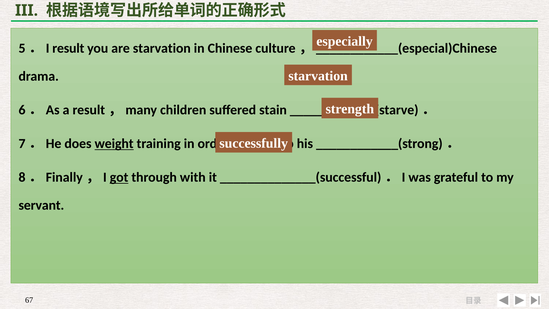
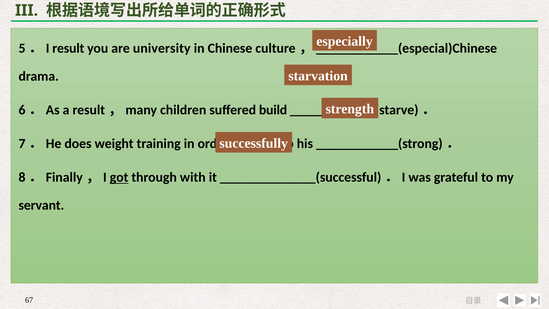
are starvation: starvation -> university (162, 48)
suffered stain: stain -> build (273, 110)
weight underline: present -> none (114, 144)
